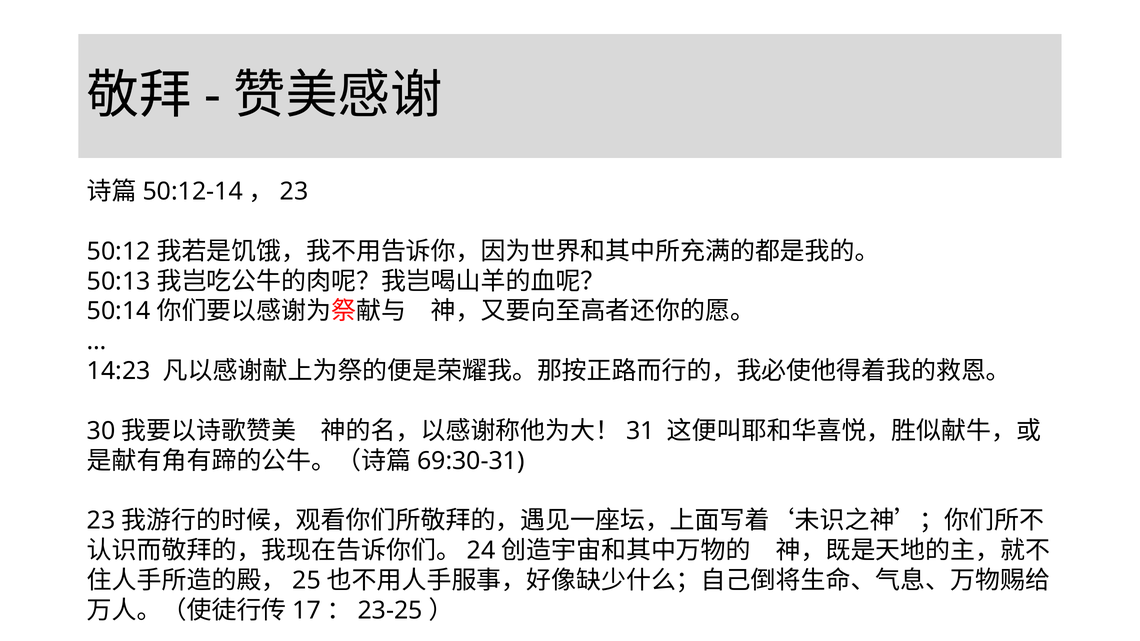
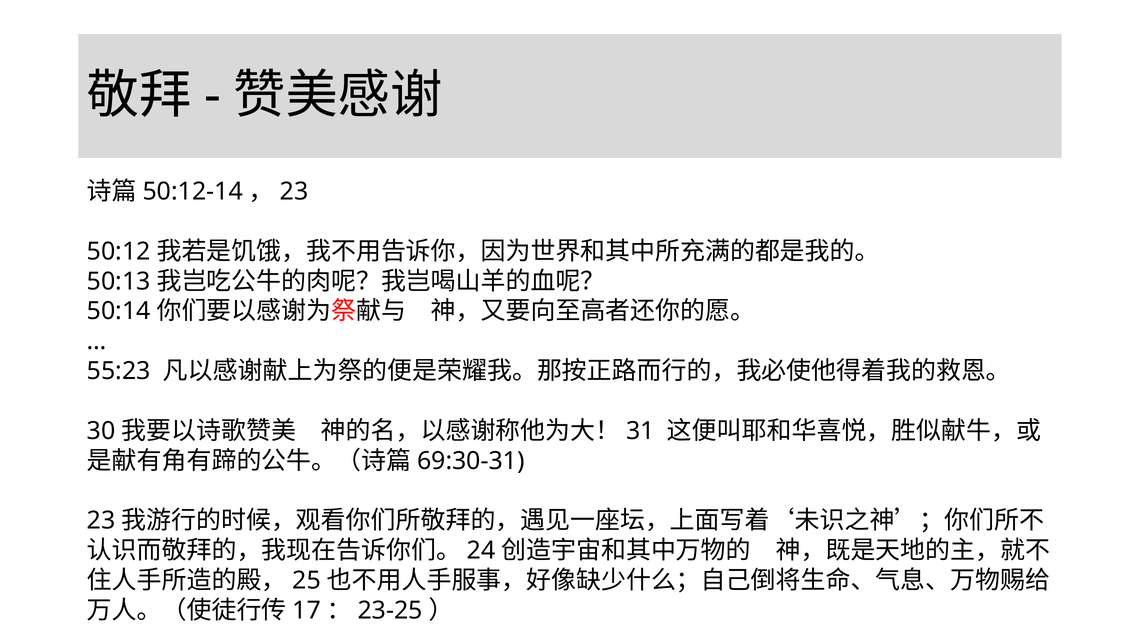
14:23: 14:23 -> 55:23 (119, 371)
